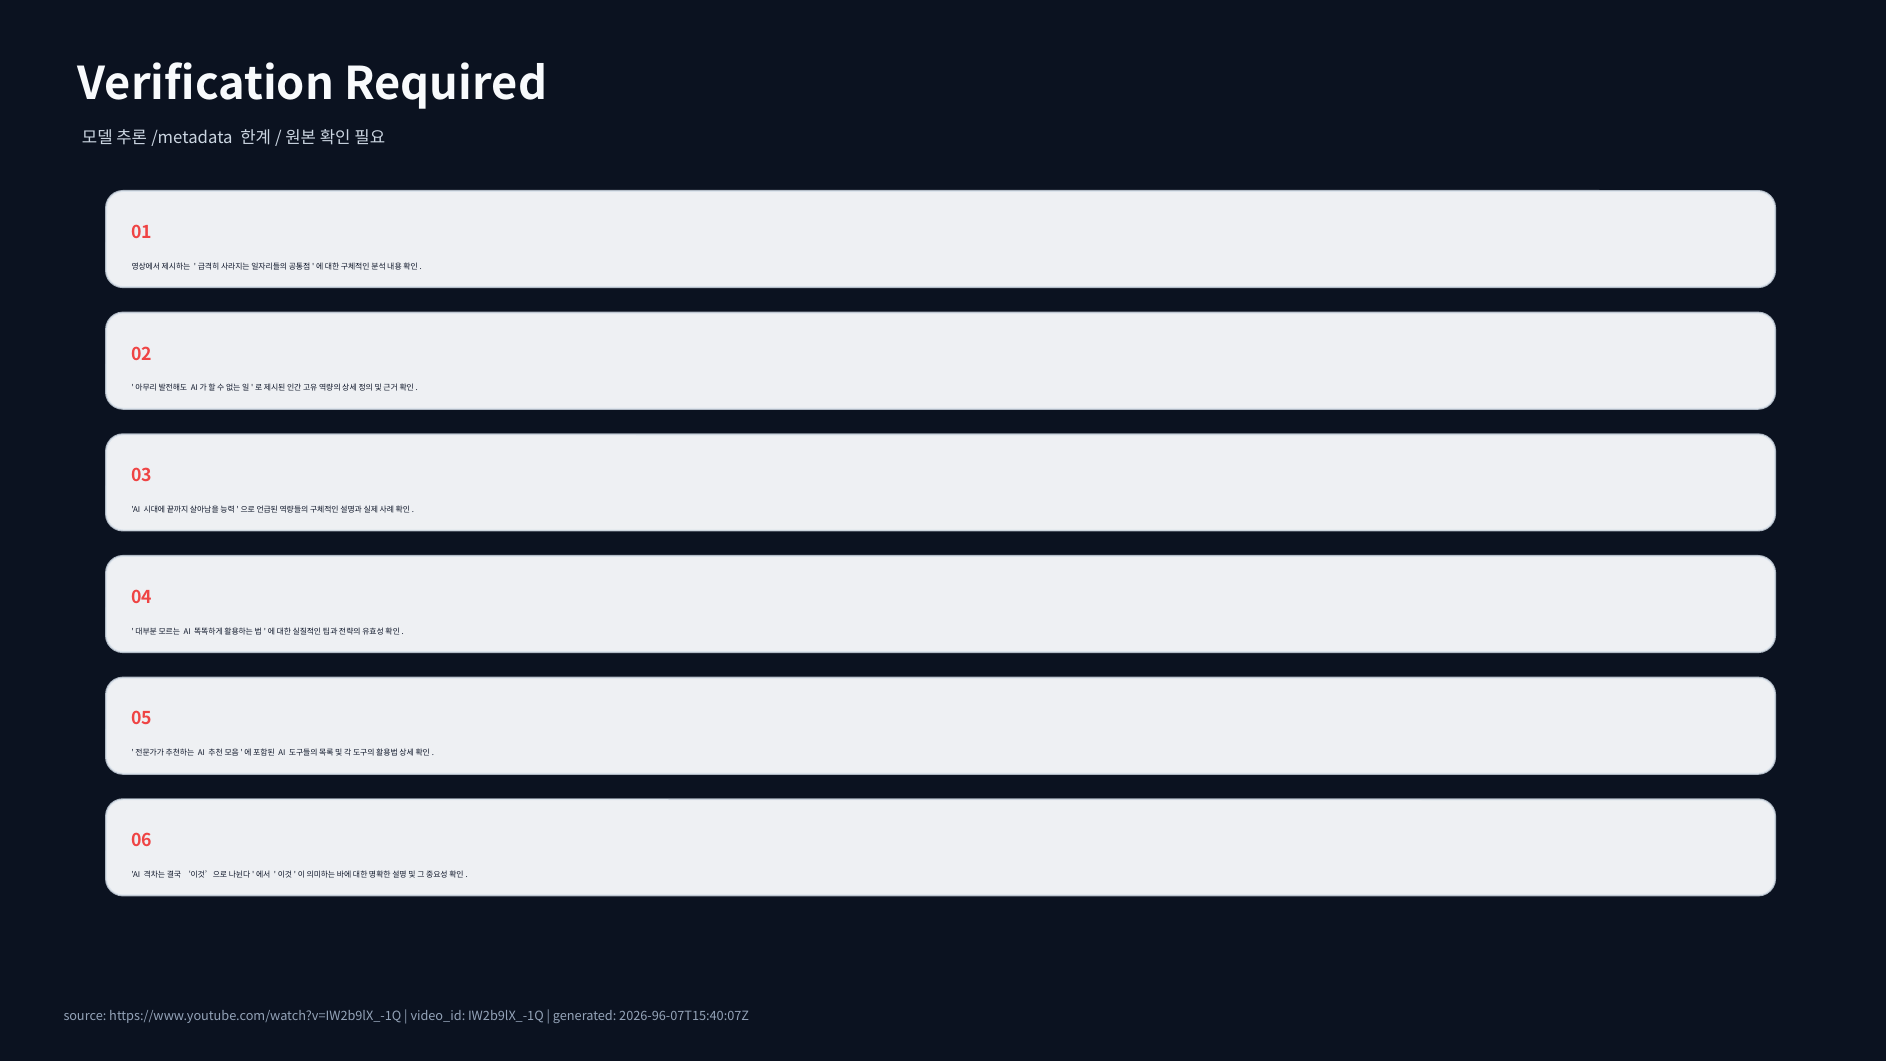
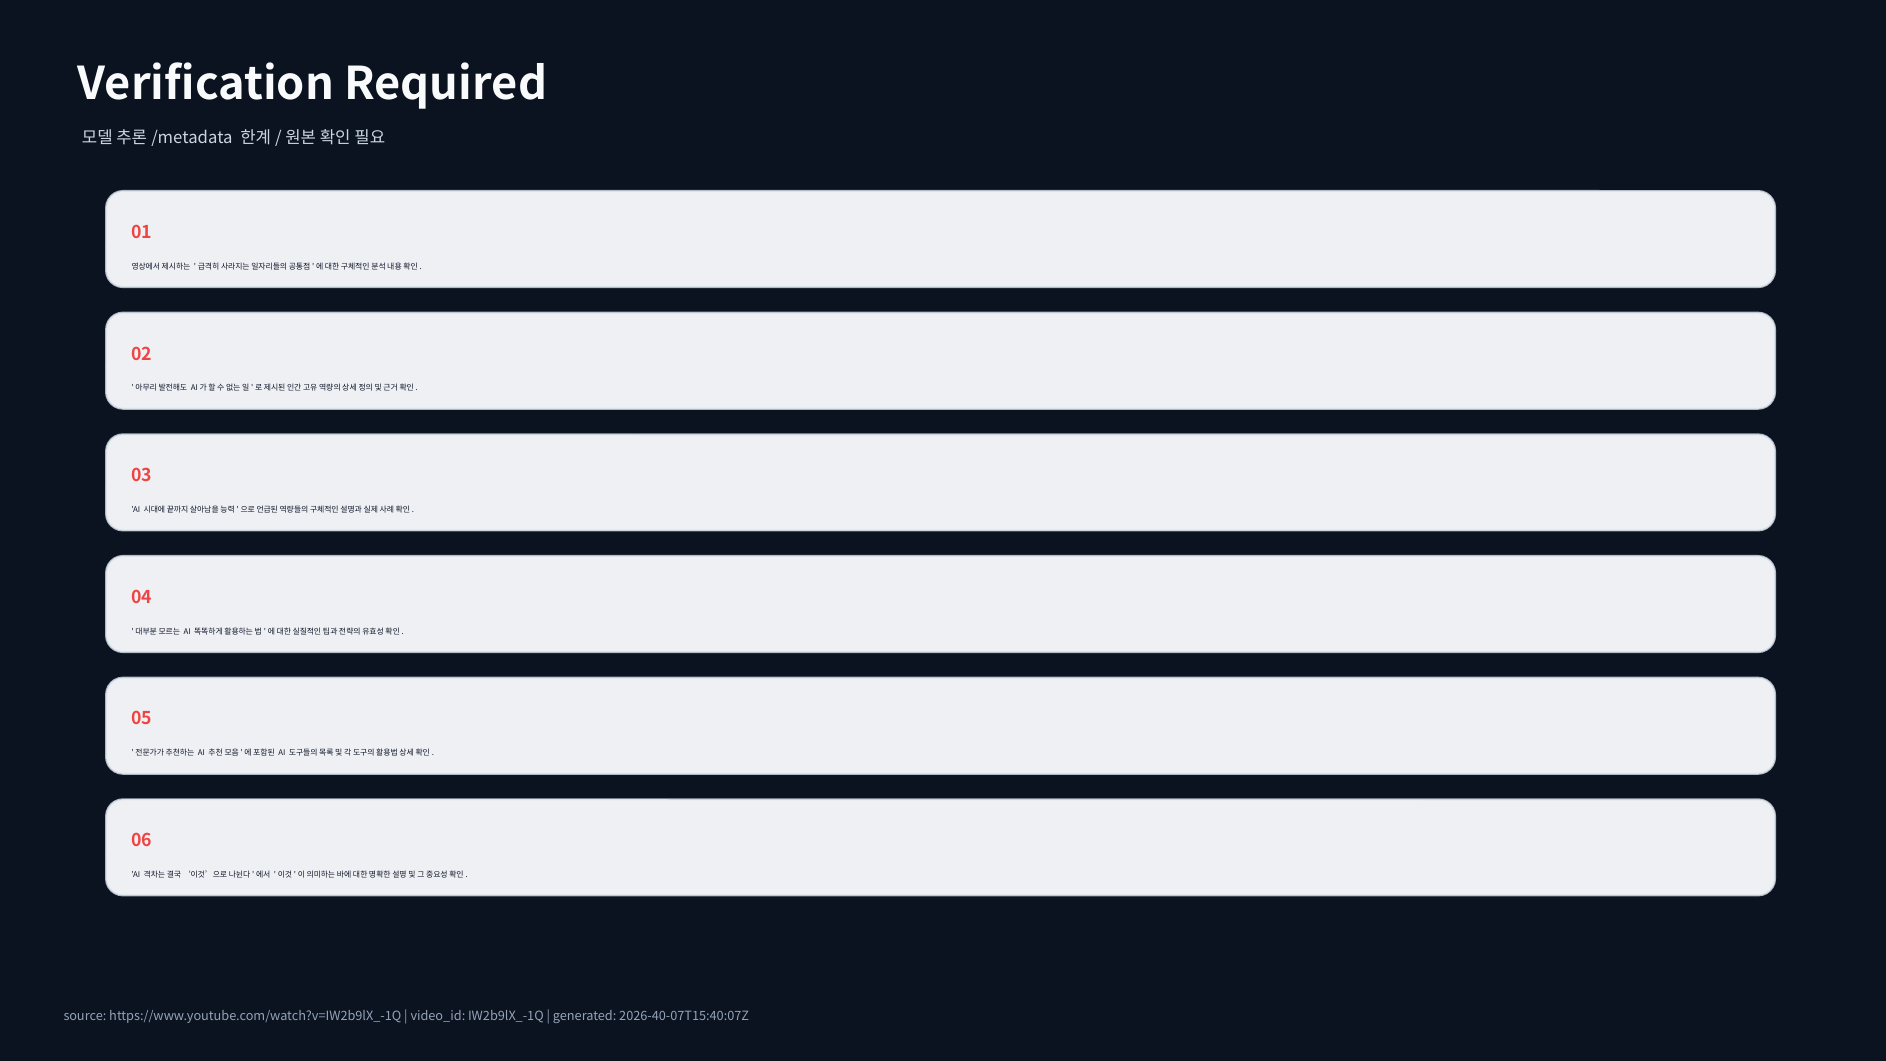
2026-96-07T15:40:07Z: 2026-96-07T15:40:07Z -> 2026-40-07T15:40:07Z (684, 1016)
